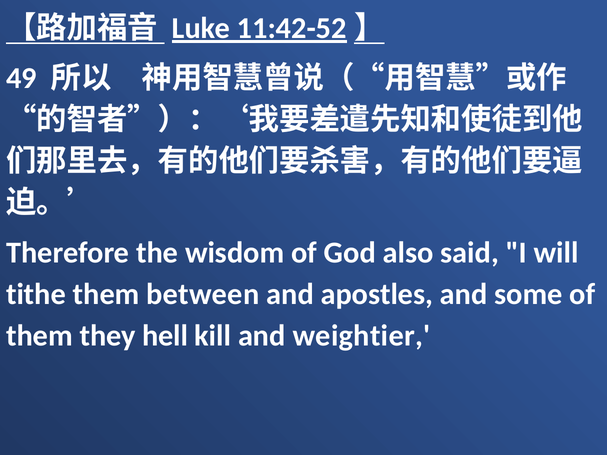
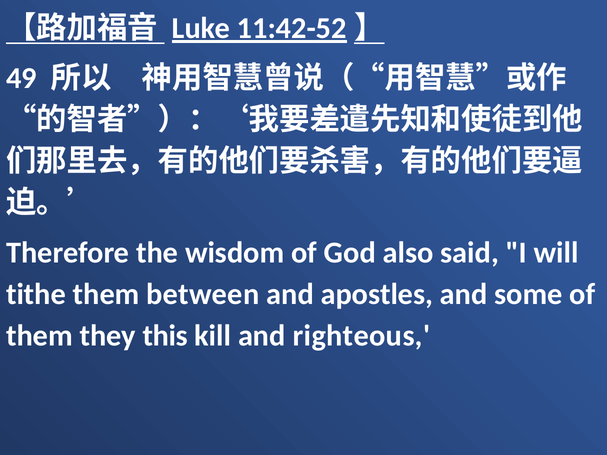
hell: hell -> this (165, 336)
weightier: weightier -> righteous (361, 336)
